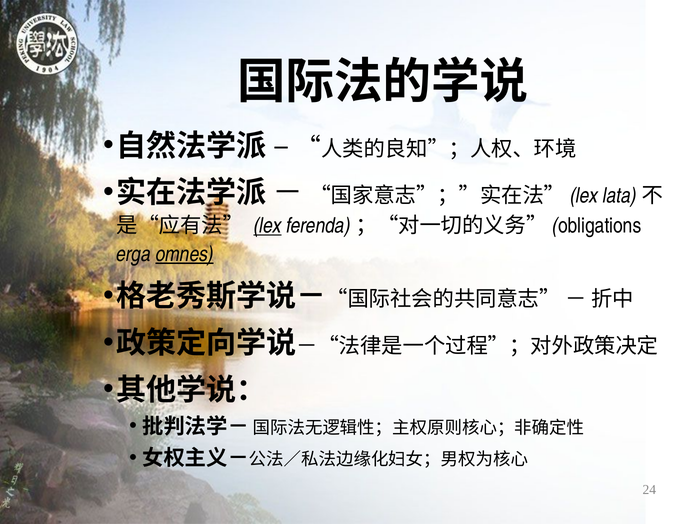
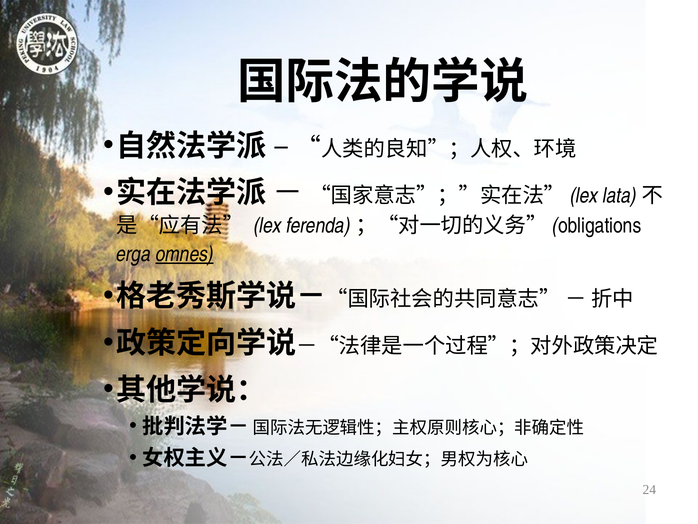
lex underline: present -> none (268, 226)
